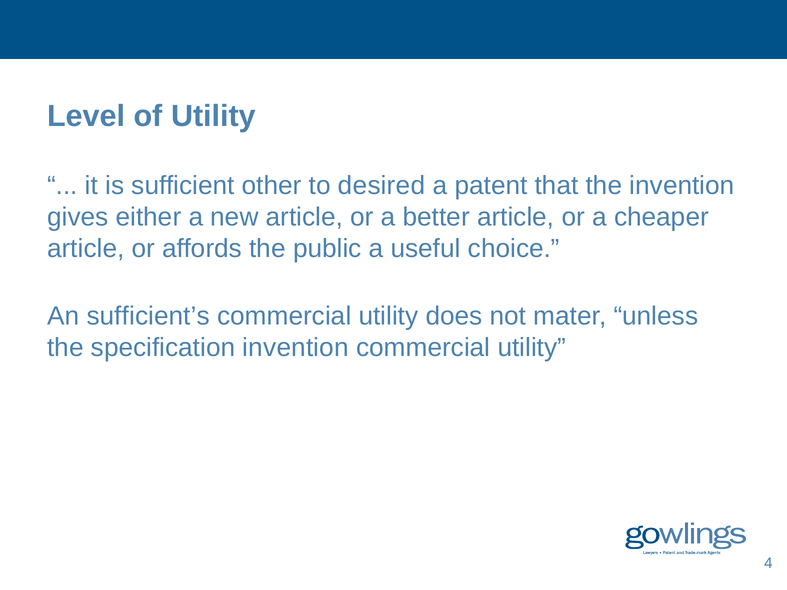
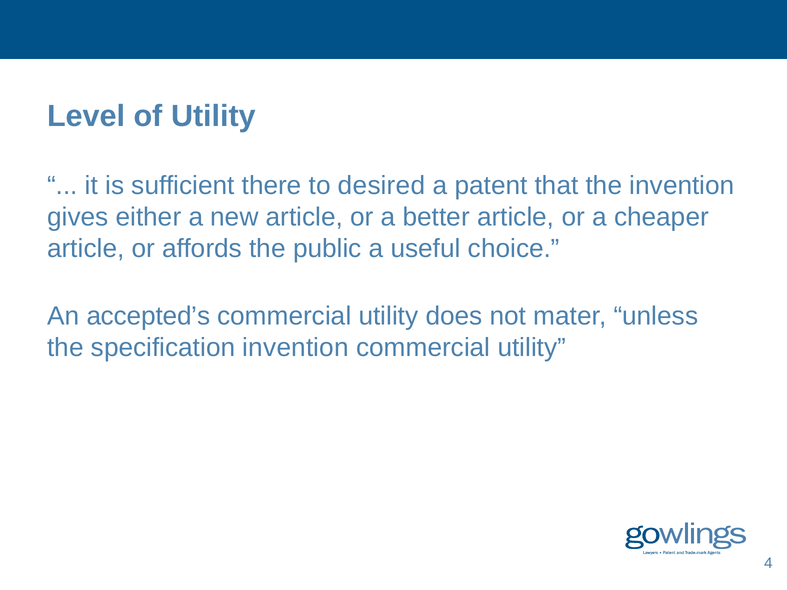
other: other -> there (272, 186)
sufficient’s: sufficient’s -> accepted’s (148, 316)
